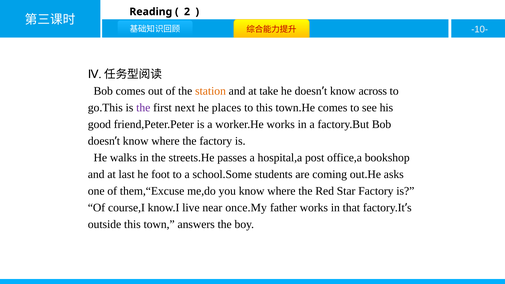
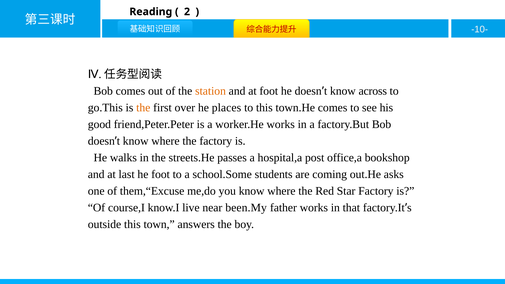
at take: take -> foot (269, 91)
the colour: purple -> orange (143, 108)
next: next -> over (185, 108)
once.My: once.My -> been.My (246, 208)
